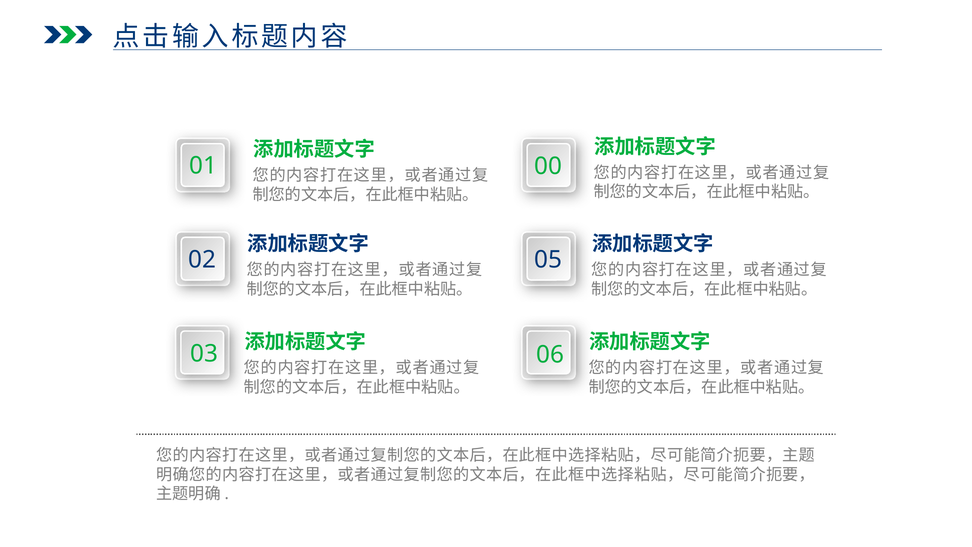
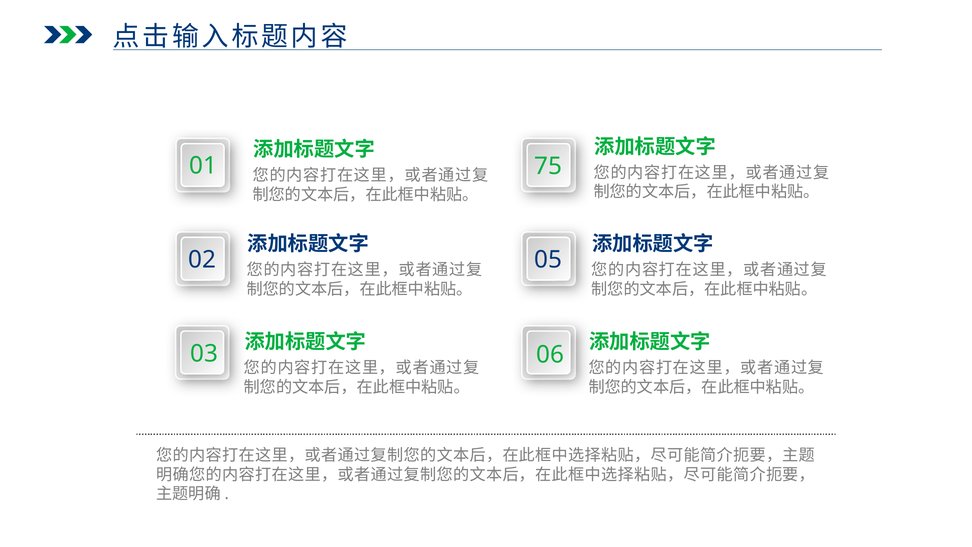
00: 00 -> 75 (548, 166)
